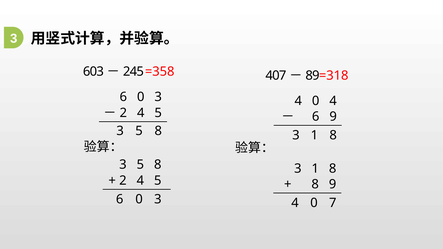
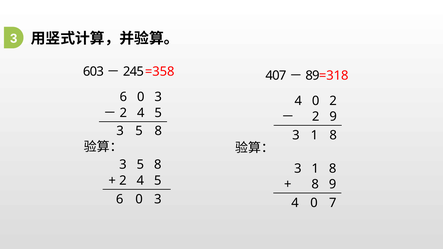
4 0 4: 4 -> 2 (333, 101)
6: 6 -> 2 (316, 117)
